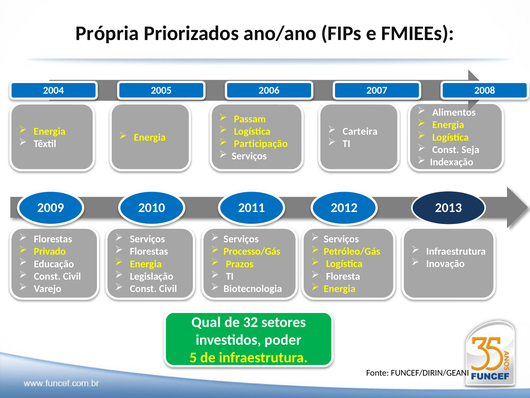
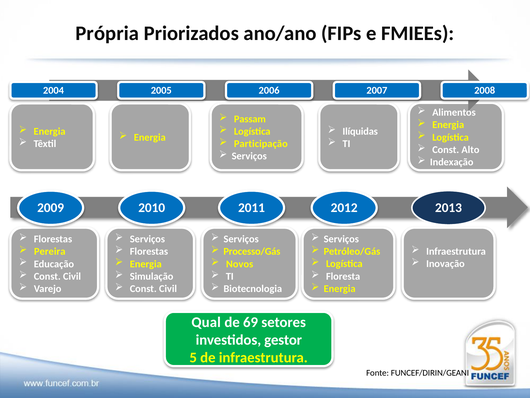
Carteira: Carteira -> Ilíquidas (360, 131)
Seja: Seja -> Alto (470, 149)
Privado: Privado -> Pereira (50, 251)
Prazos: Prazos -> Novos (240, 264)
Legislação: Legislação -> Simulação (152, 276)
32: 32 -> 69 (251, 322)
poder: poder -> gestor (283, 340)
